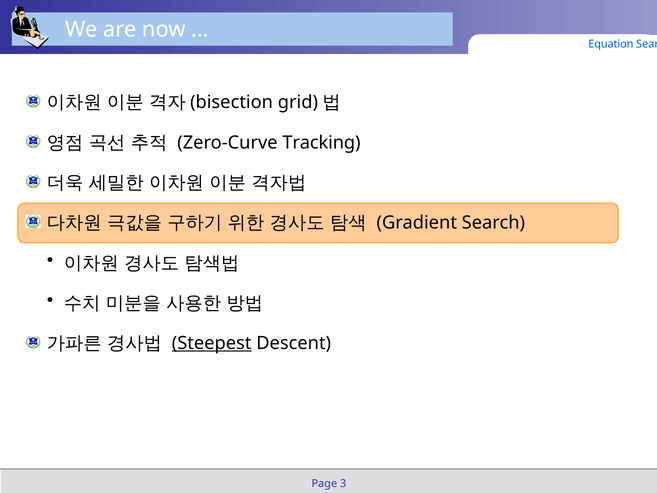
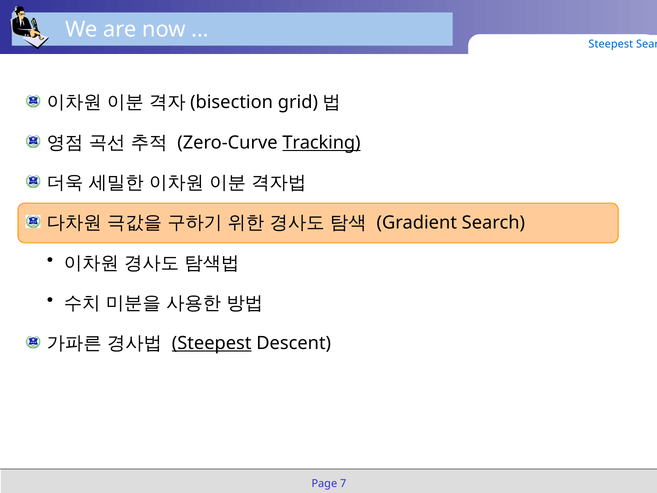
Equation: Equation -> Steepest (611, 44)
Tracking underline: none -> present (321, 142)
3: 3 -> 7 (343, 484)
